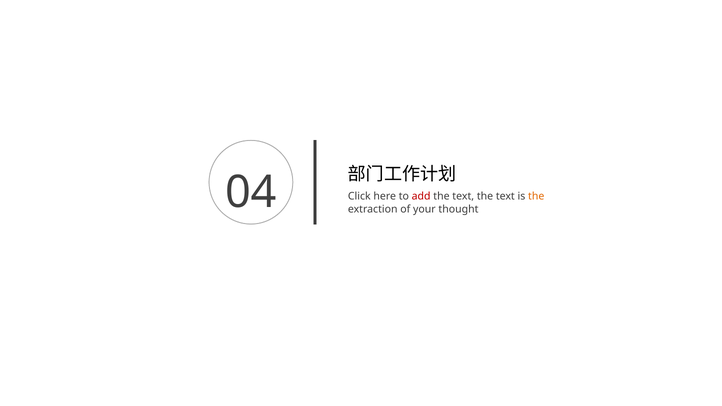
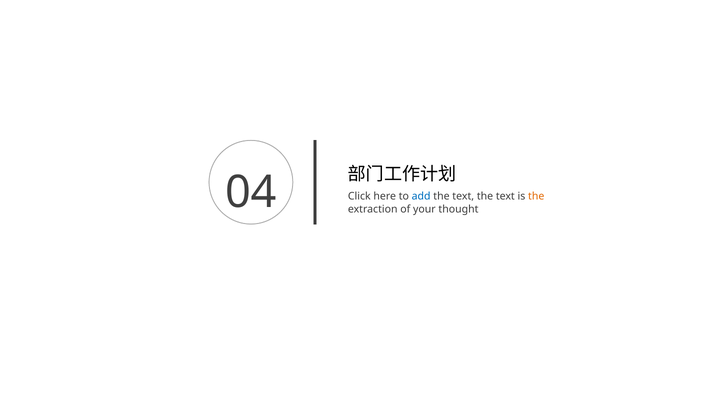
add colour: red -> blue (421, 197)
